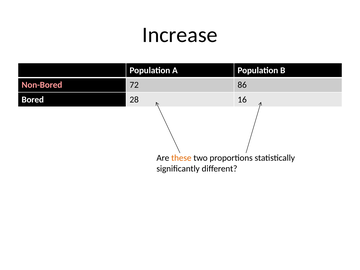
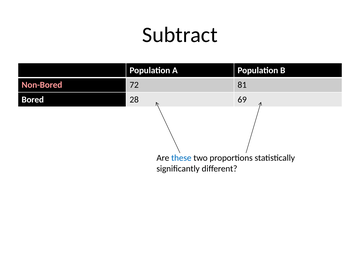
Increase: Increase -> Subtract (180, 35)
86: 86 -> 81 (242, 85)
16: 16 -> 69 (242, 100)
these colour: orange -> blue (181, 158)
